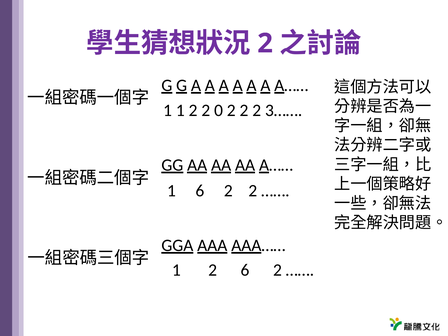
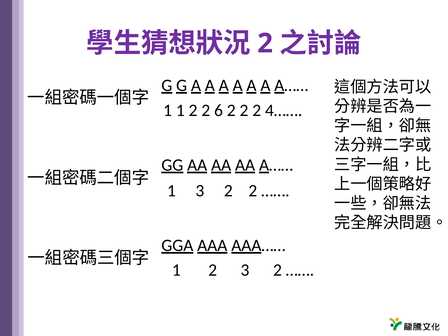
0: 0 -> 6 (219, 110)
3……: 3…… -> 4…… (284, 110)
1 6: 6 -> 3 (200, 191)
2 6: 6 -> 3 (245, 270)
